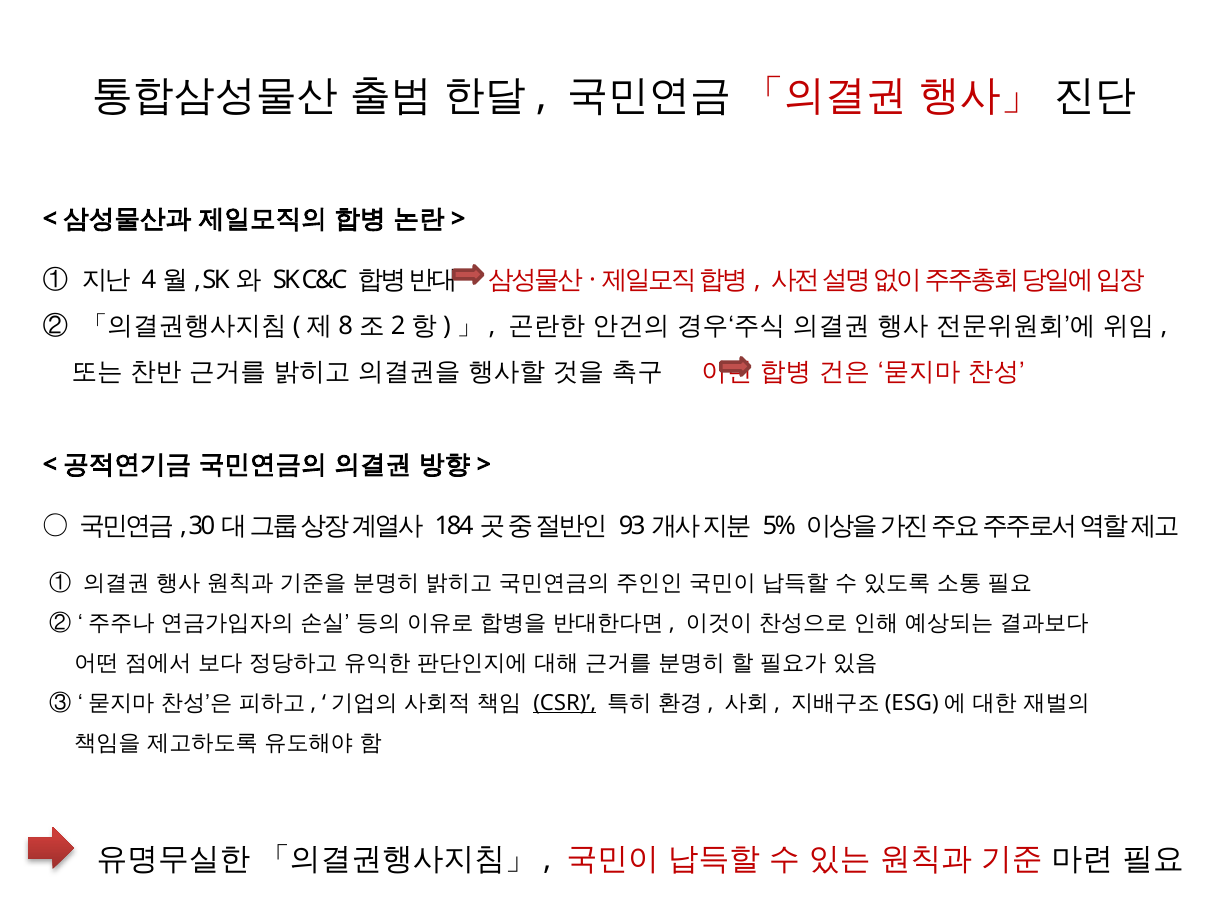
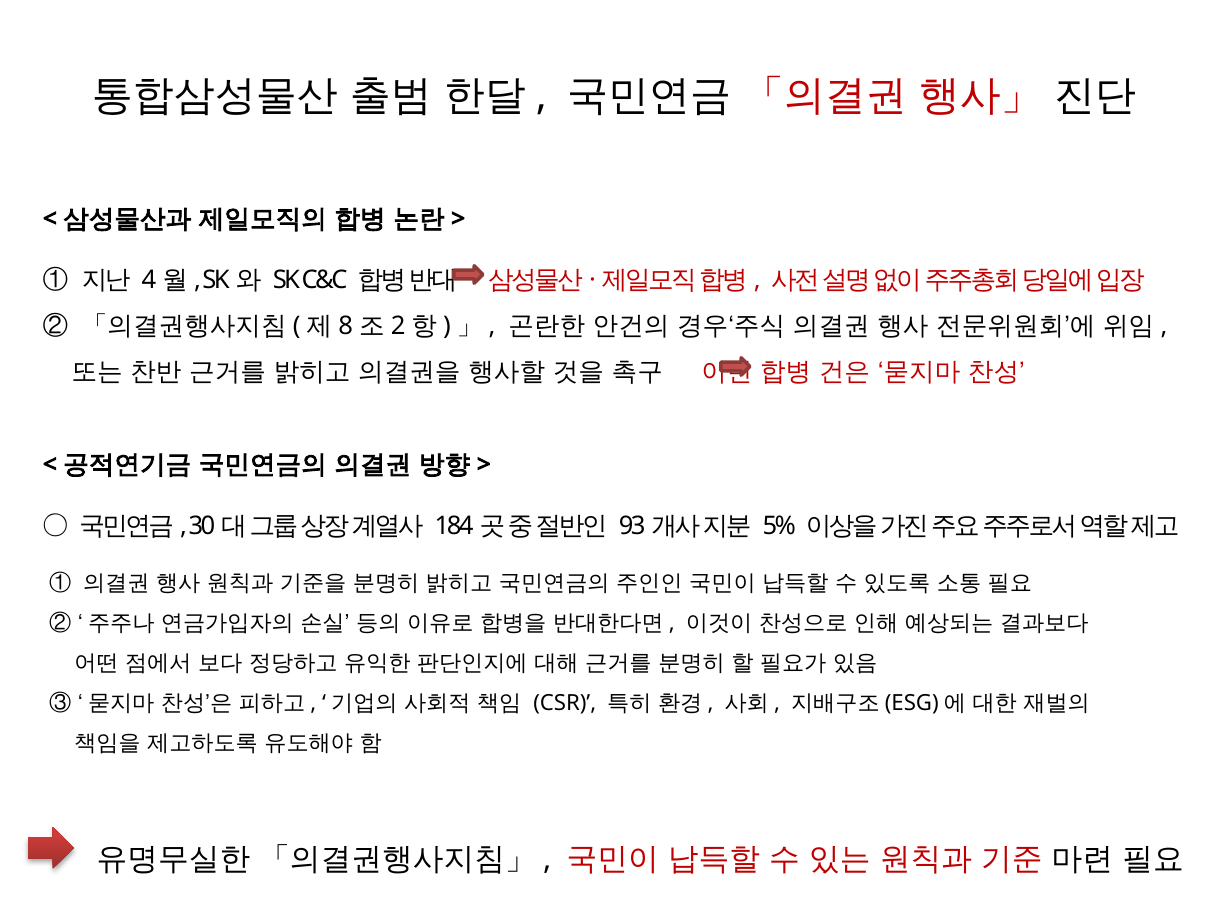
CSR underline: present -> none (565, 703)
